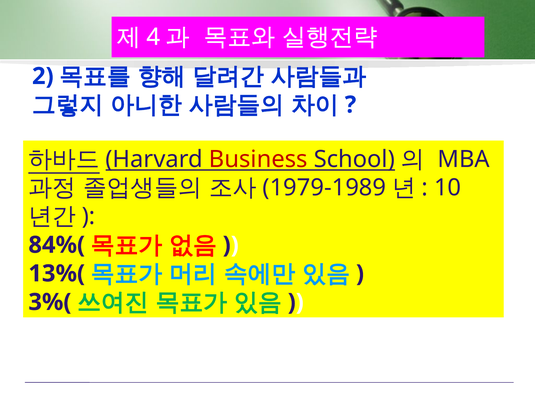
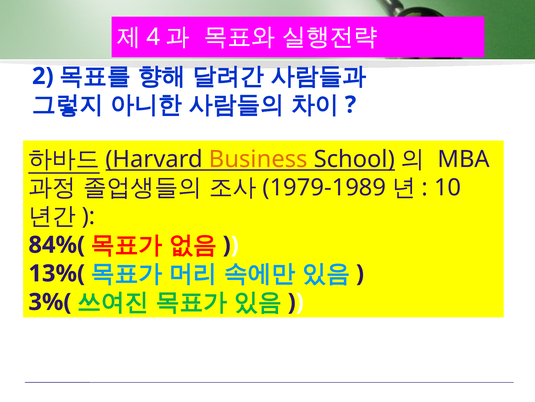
Business colour: red -> orange (258, 159)
